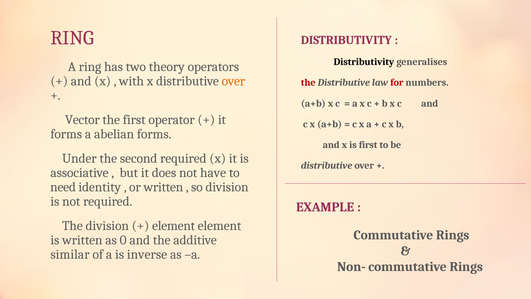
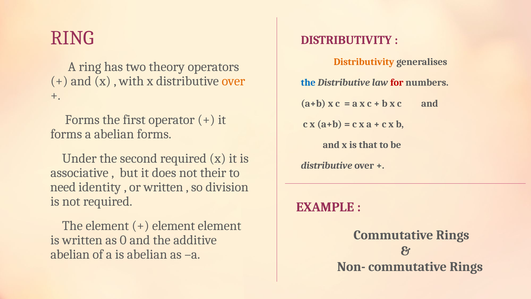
Distributivity colour: black -> orange (364, 62)
the colour: red -> blue (308, 83)
Vector: Vector -> Forms (82, 120)
is first: first -> that (368, 145)
have: have -> their (213, 173)
The division: division -> element (107, 226)
similar: similar -> abelian (70, 254)
is inverse: inverse -> abelian (147, 254)
